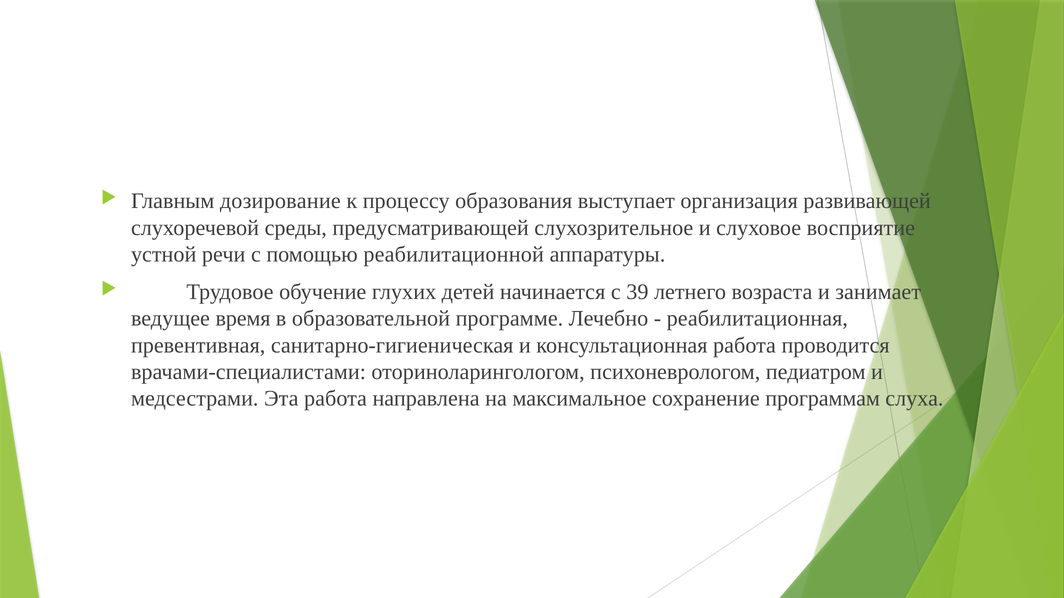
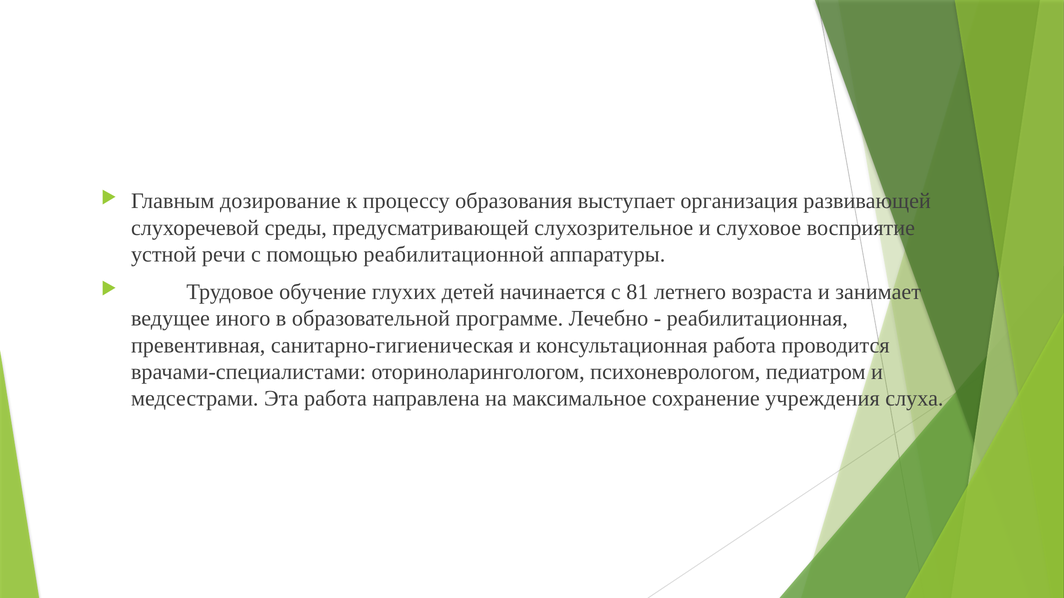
39: 39 -> 81 (637, 292)
время: время -> иного (243, 319)
программам: программам -> учреждения (822, 399)
